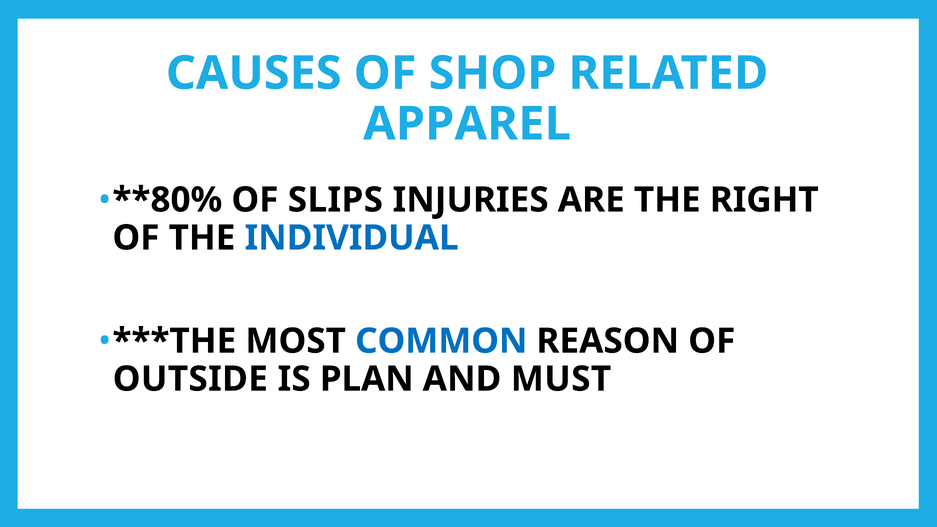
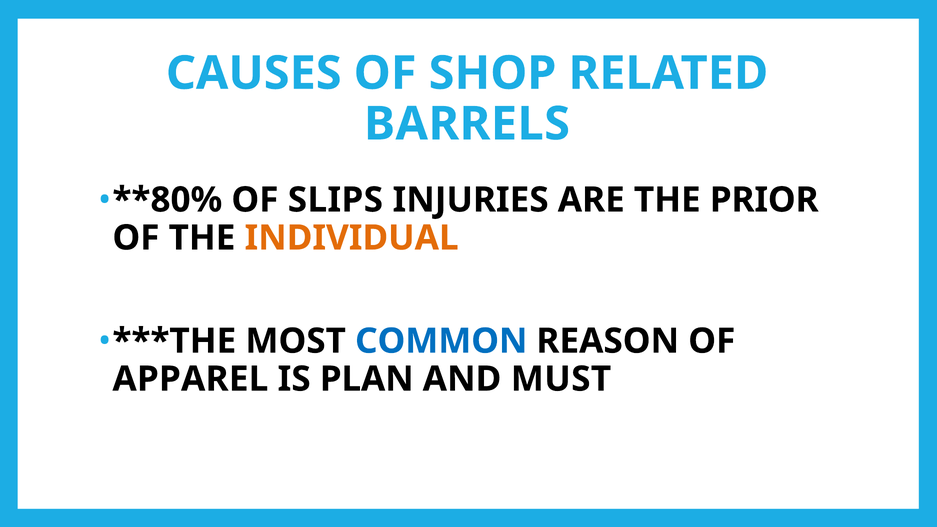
APPAREL: APPAREL -> BARRELS (467, 124)
RIGHT: RIGHT -> PRIOR (764, 200)
INDIVIDUAL colour: blue -> orange (352, 238)
OUTSIDE: OUTSIDE -> APPAREL (190, 379)
